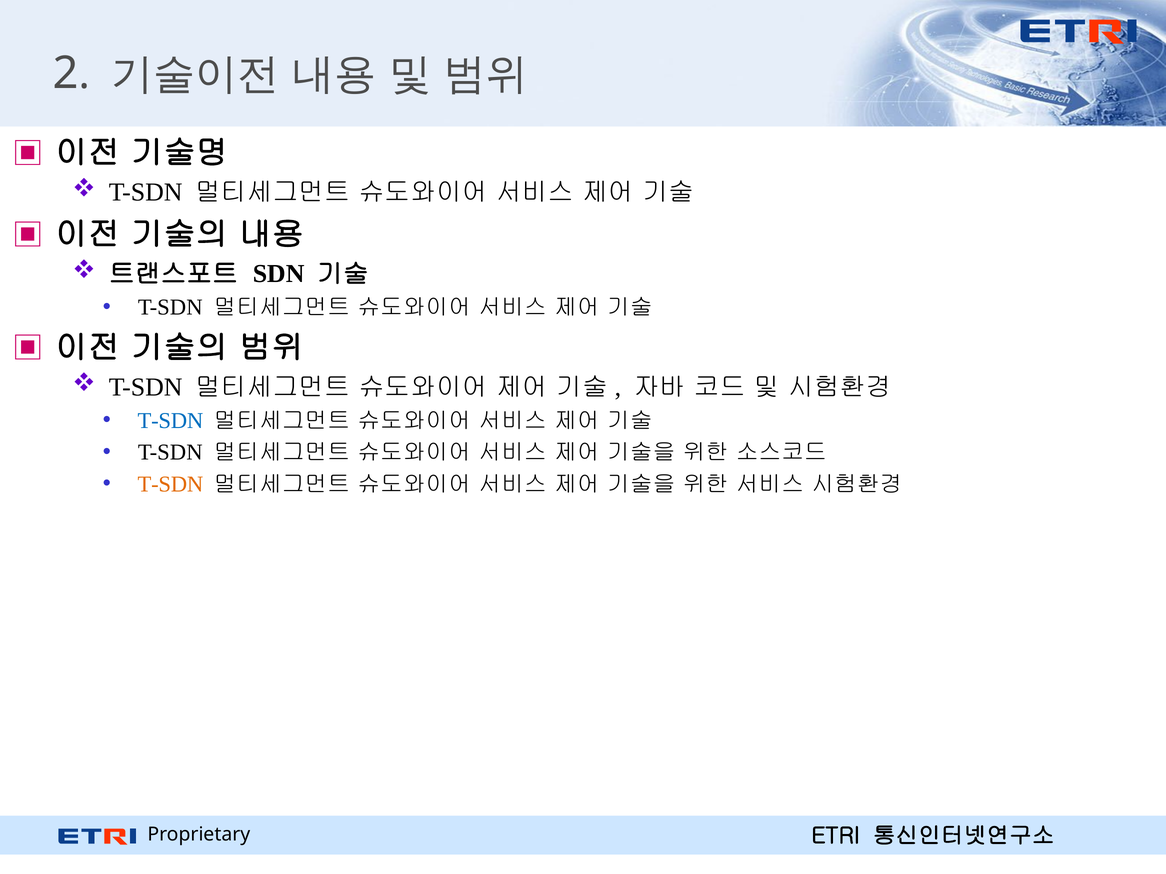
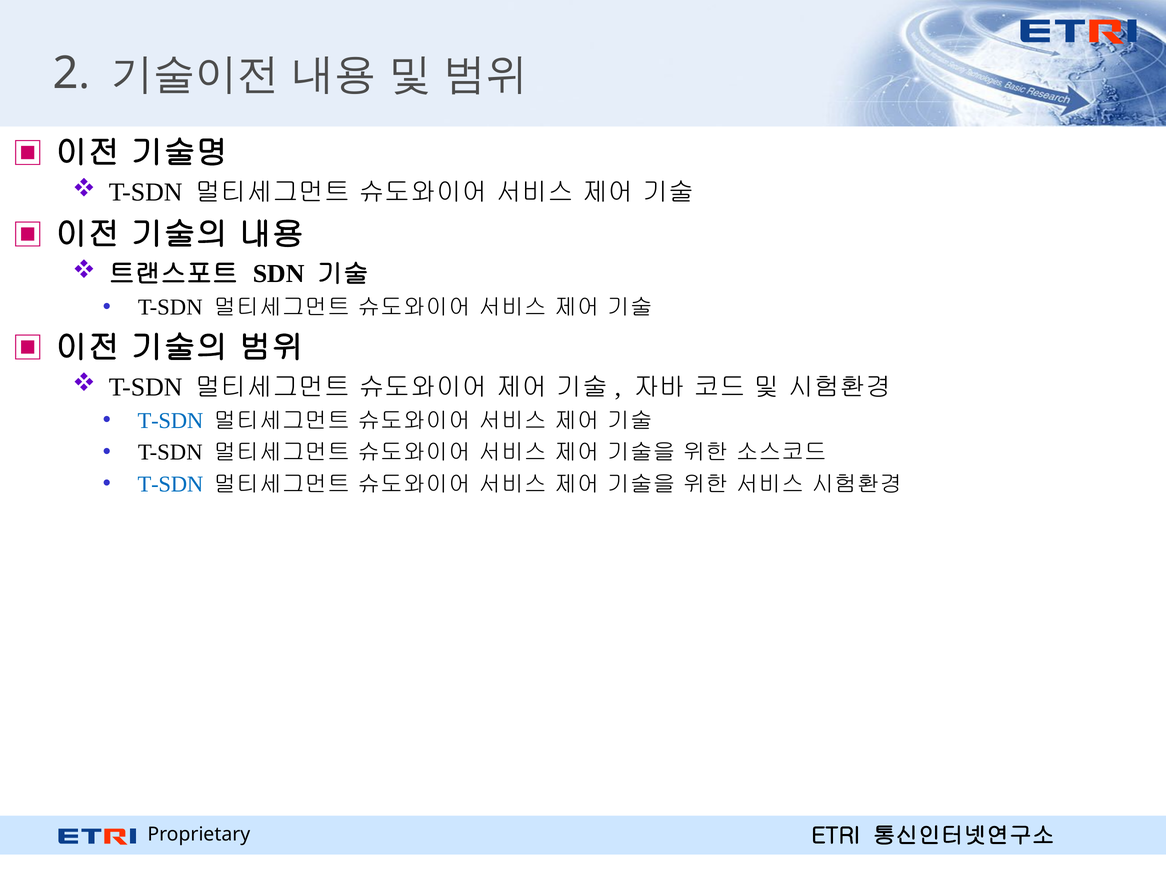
T-SDN colour: orange -> blue (170, 484)
